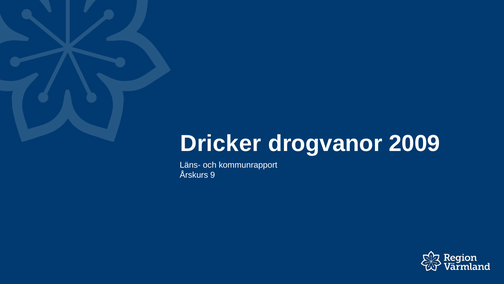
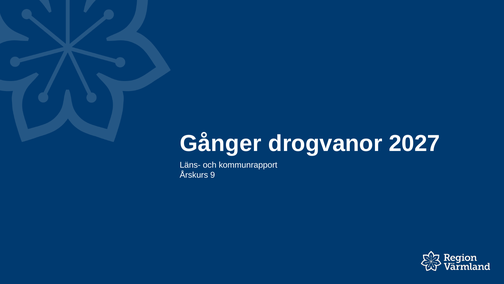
Dricker: Dricker -> Gånger (221, 143)
2009: 2009 -> 2027 (414, 143)
